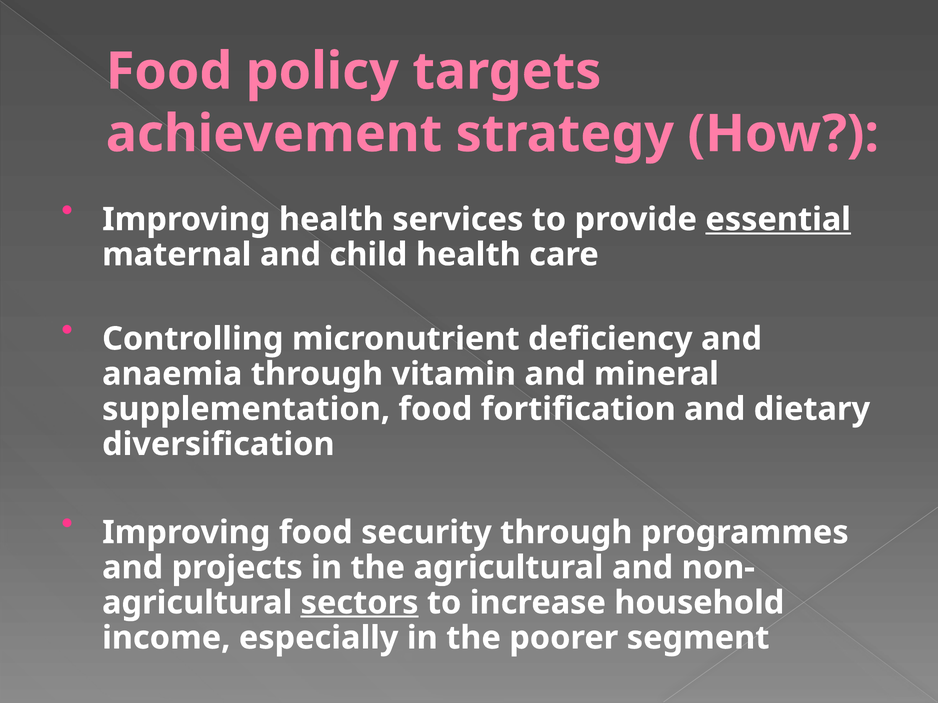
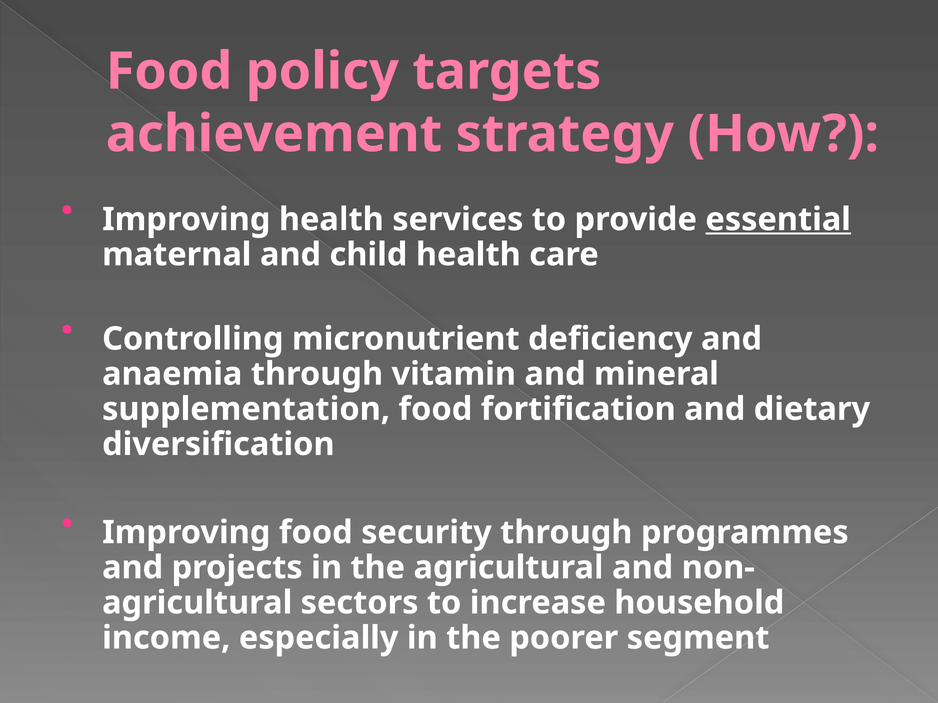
sectors underline: present -> none (360, 603)
